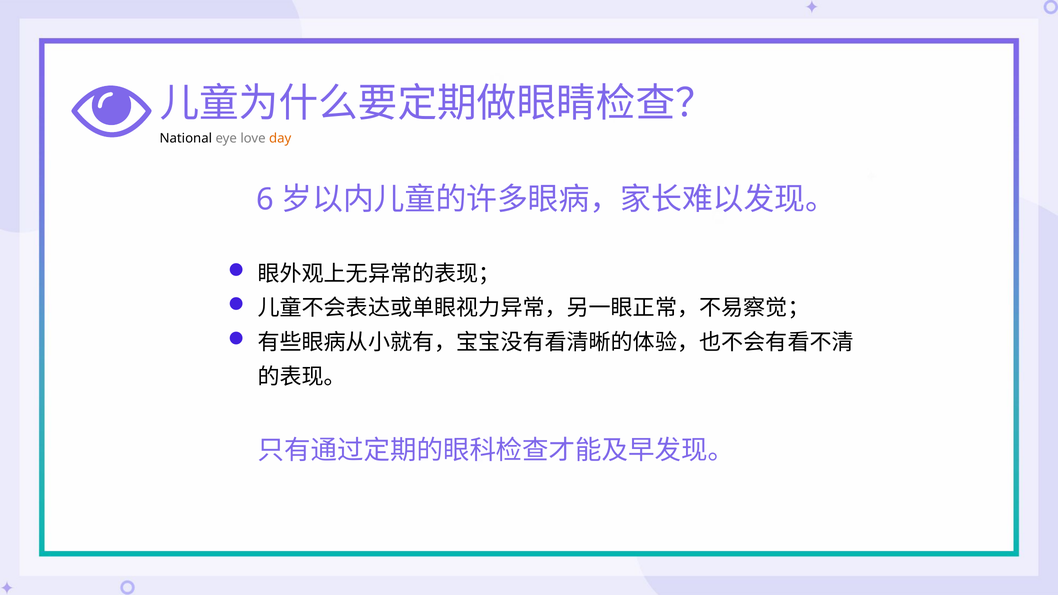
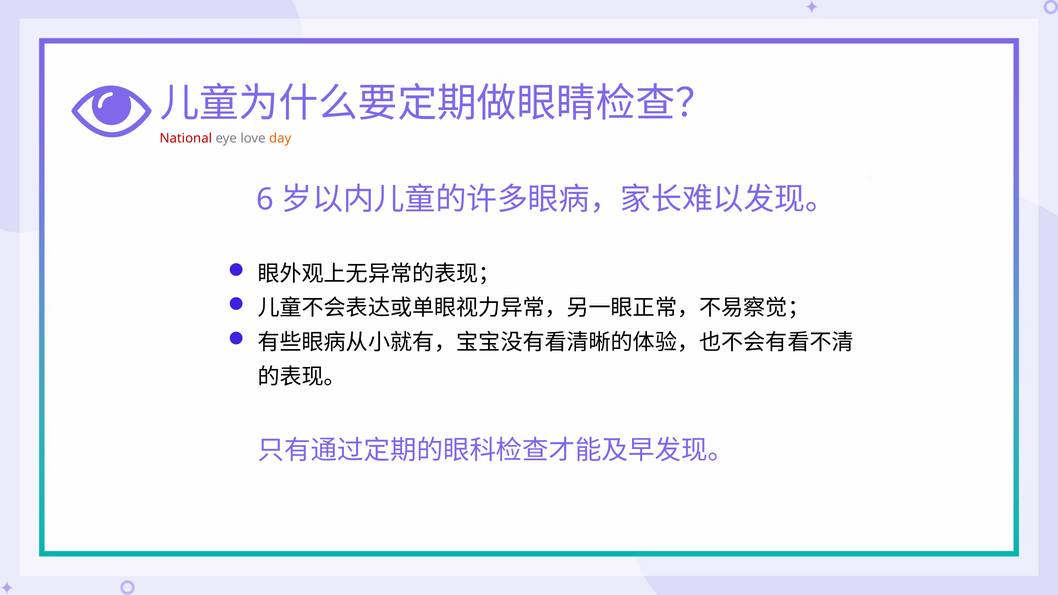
National colour: black -> red (186, 138)
